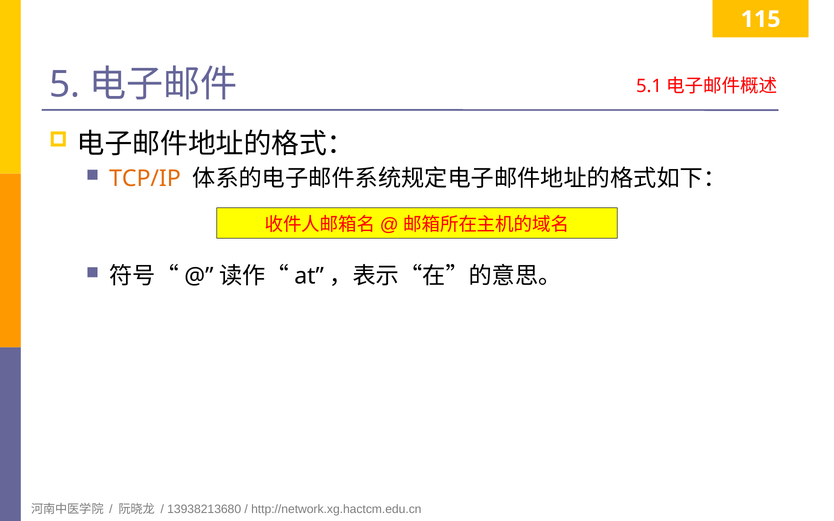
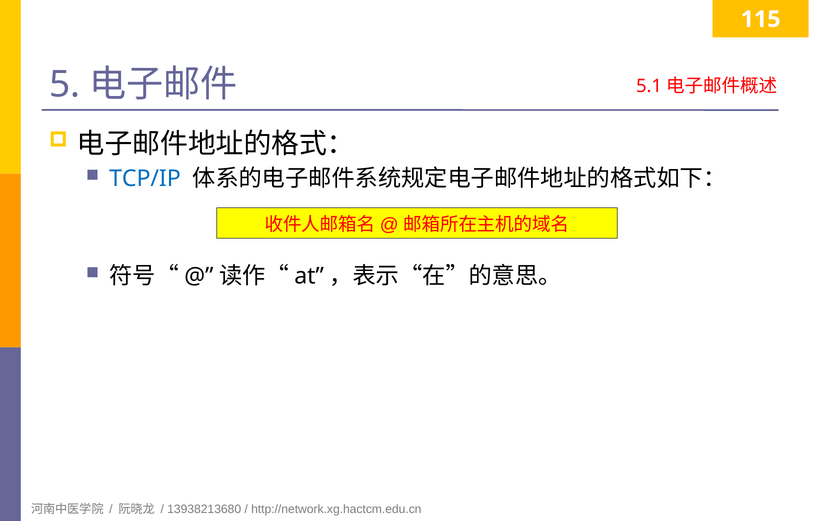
TCP/IP colour: orange -> blue (145, 179)
